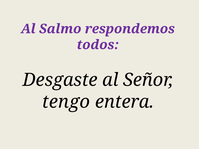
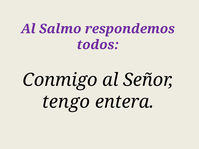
Desgaste: Desgaste -> Conmigo (60, 80)
